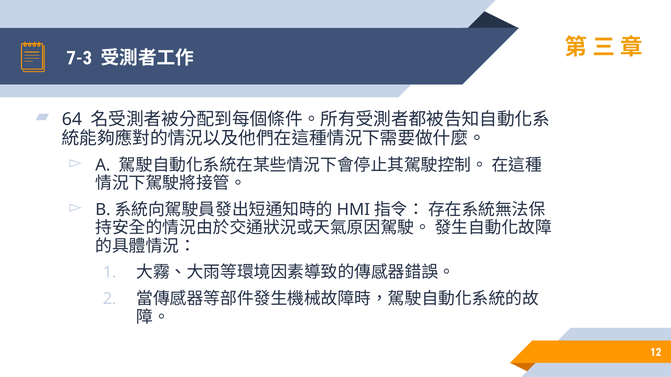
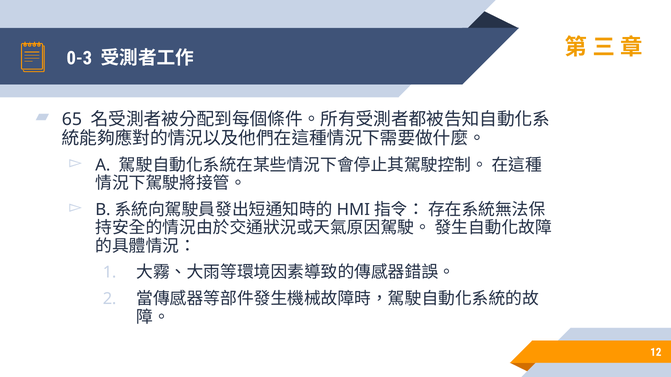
7-3: 7-3 -> 0-3 (79, 58)
64: 64 -> 65 (72, 119)
